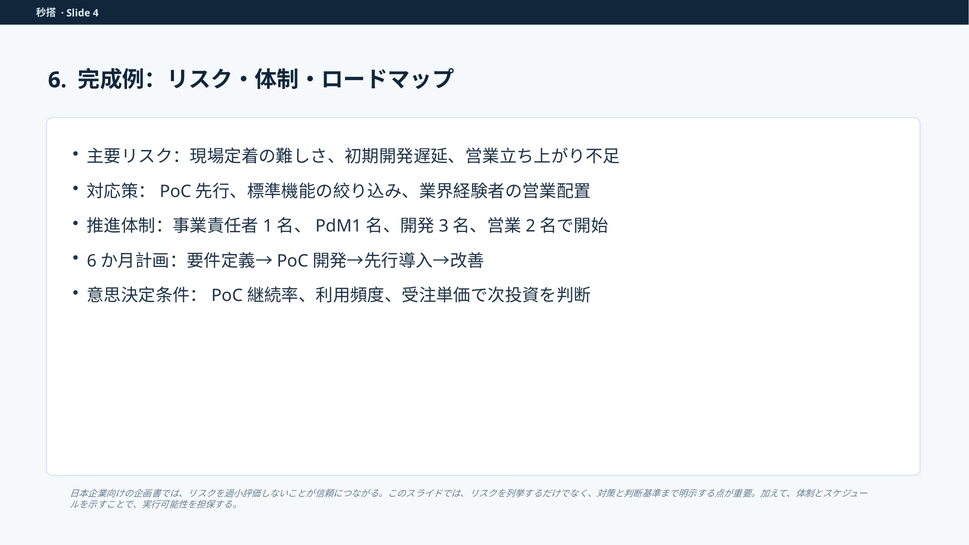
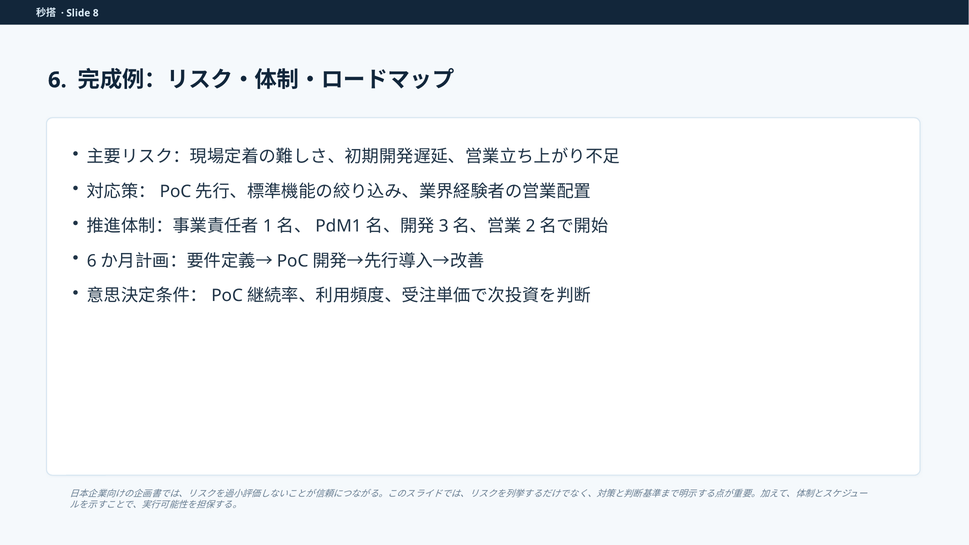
4: 4 -> 8 (96, 13)
